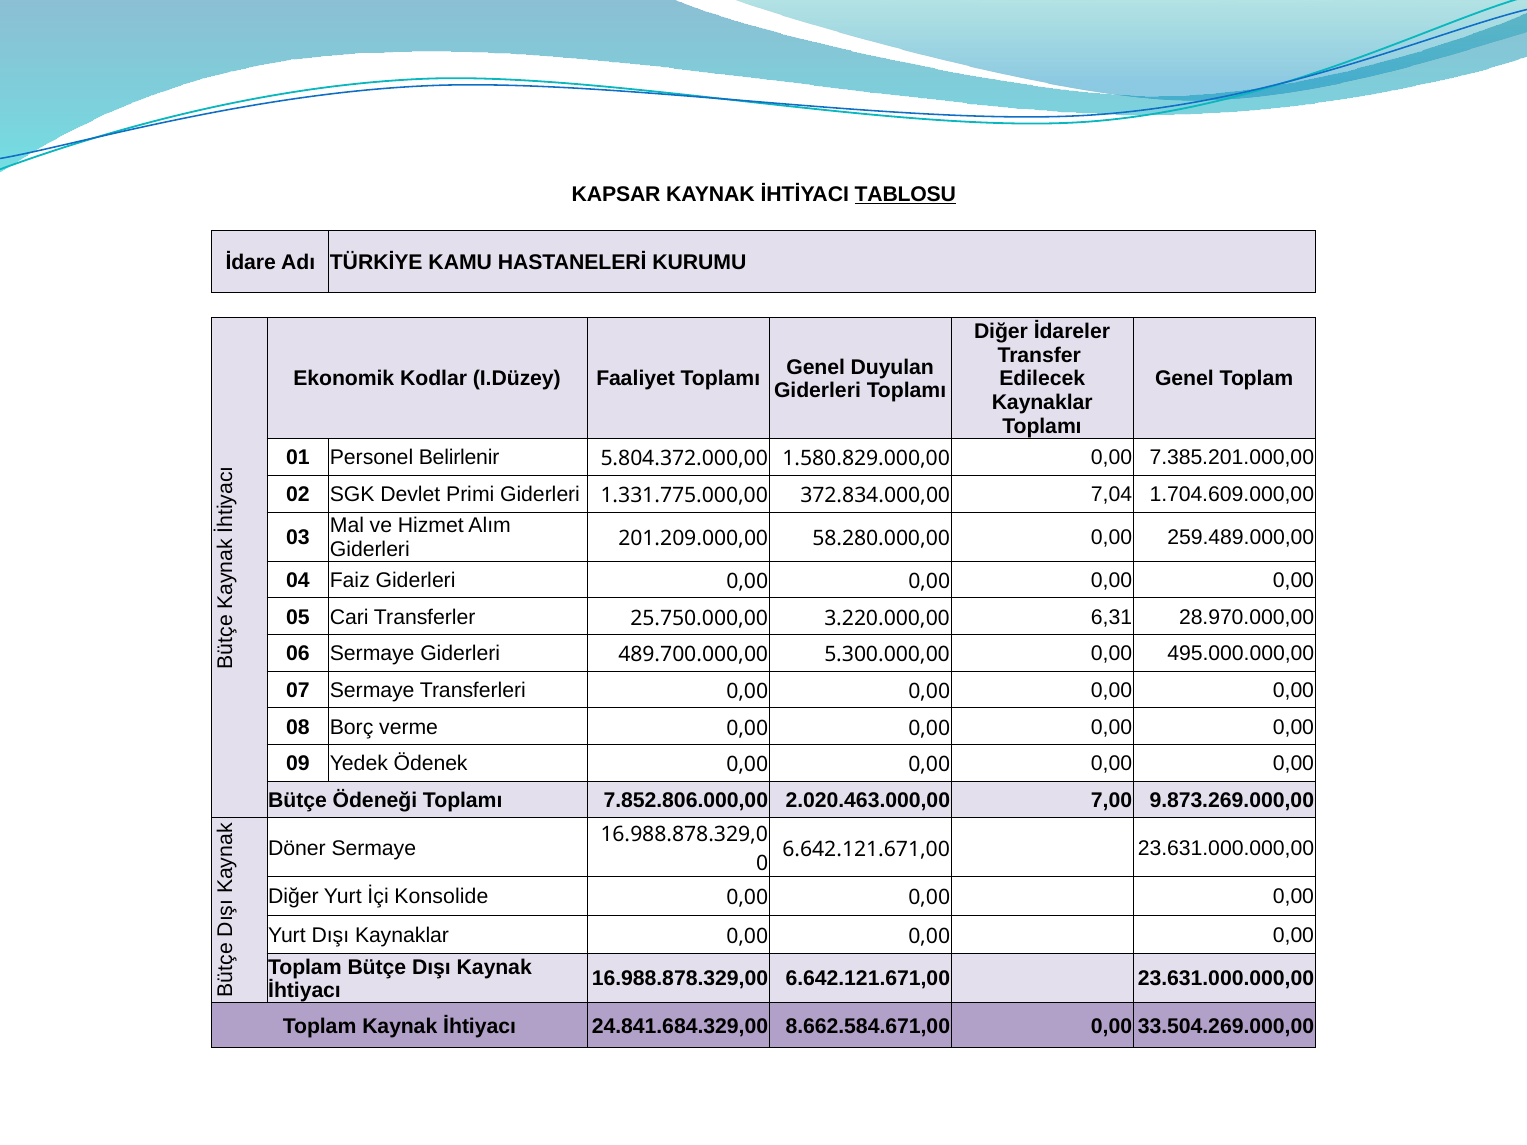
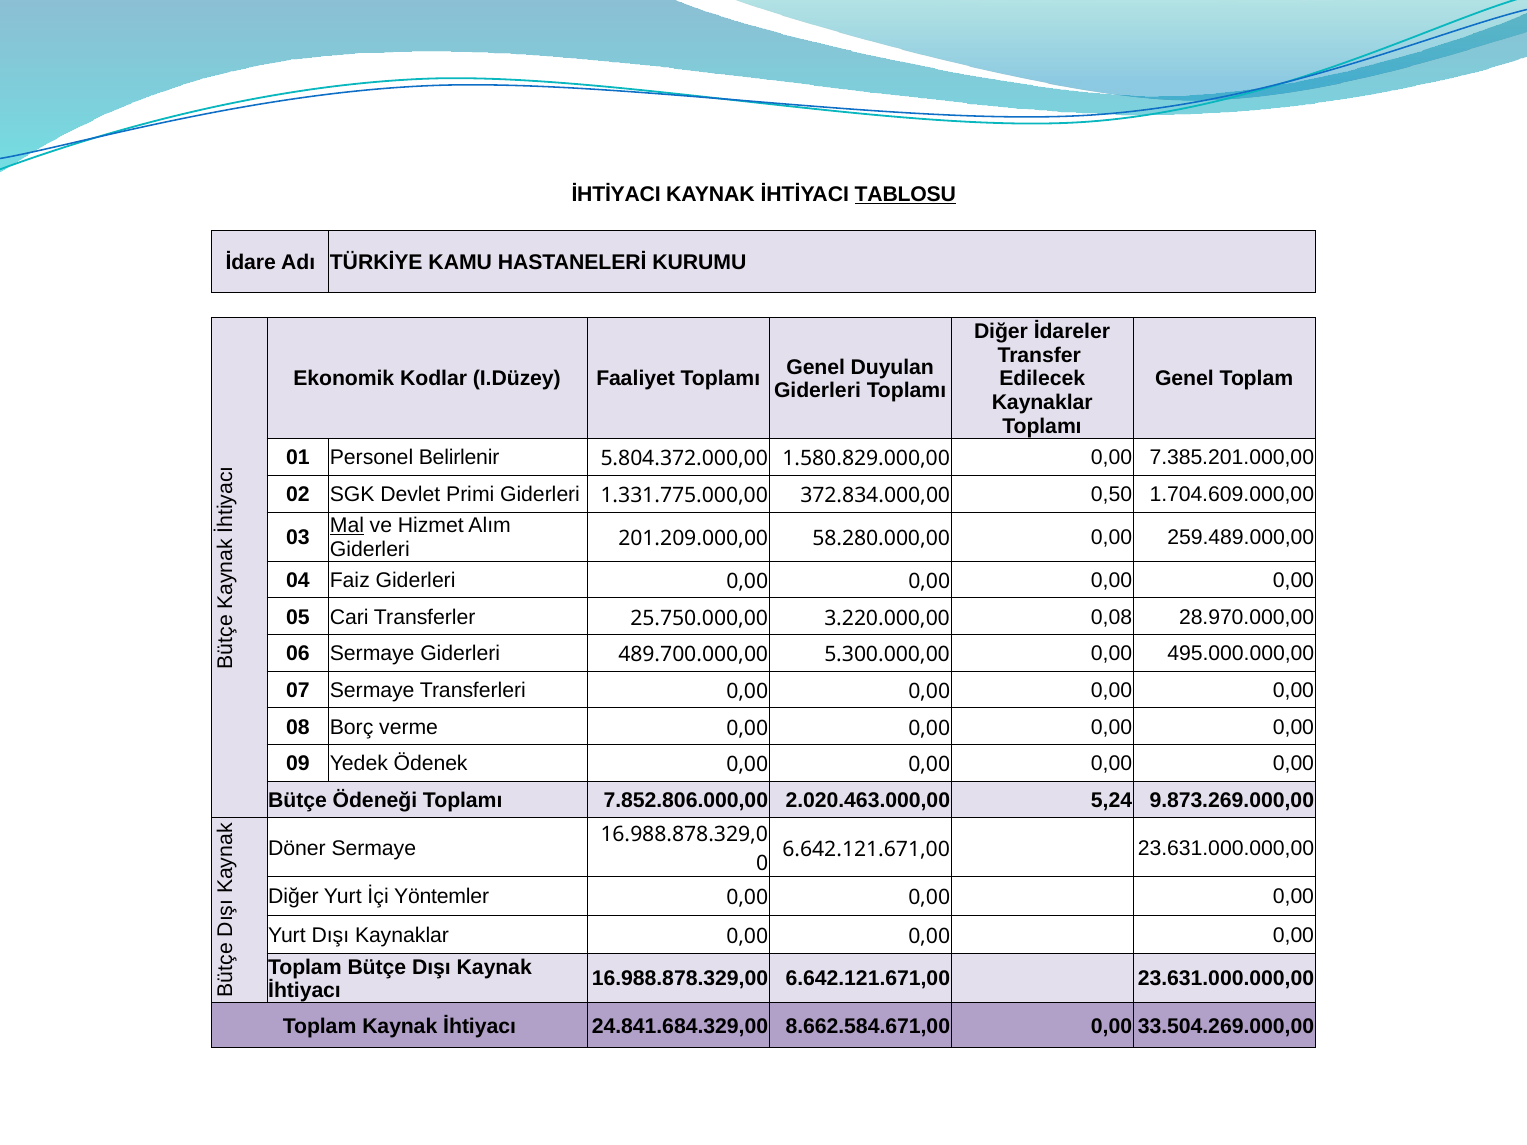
KAPSAR: KAPSAR -> İHTİYACI (616, 194)
7,04: 7,04 -> 0,50 (1112, 495)
Mal underline: none -> present (347, 526)
6,31: 6,31 -> 0,08 (1112, 617)
7,00: 7,00 -> 5,24 (1112, 801)
Konsolide: Konsolide -> Yöntemler (442, 897)
